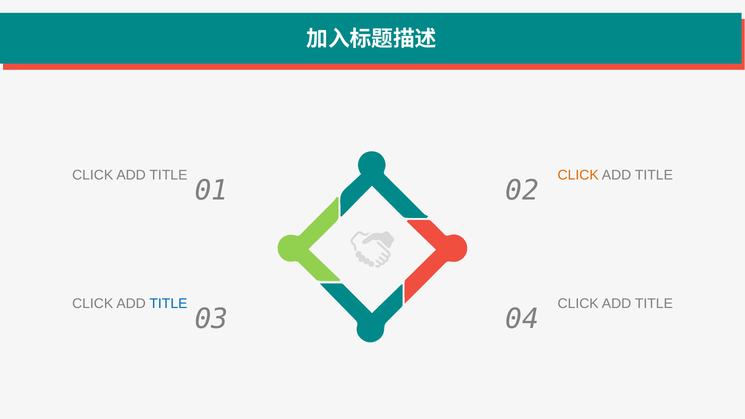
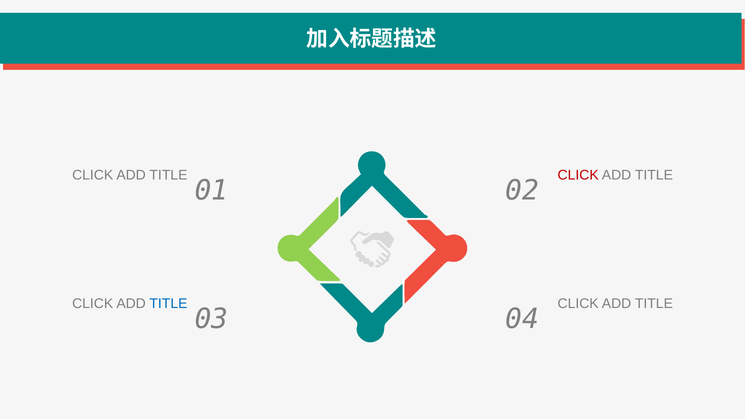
CLICK colour: orange -> red (578, 175)
